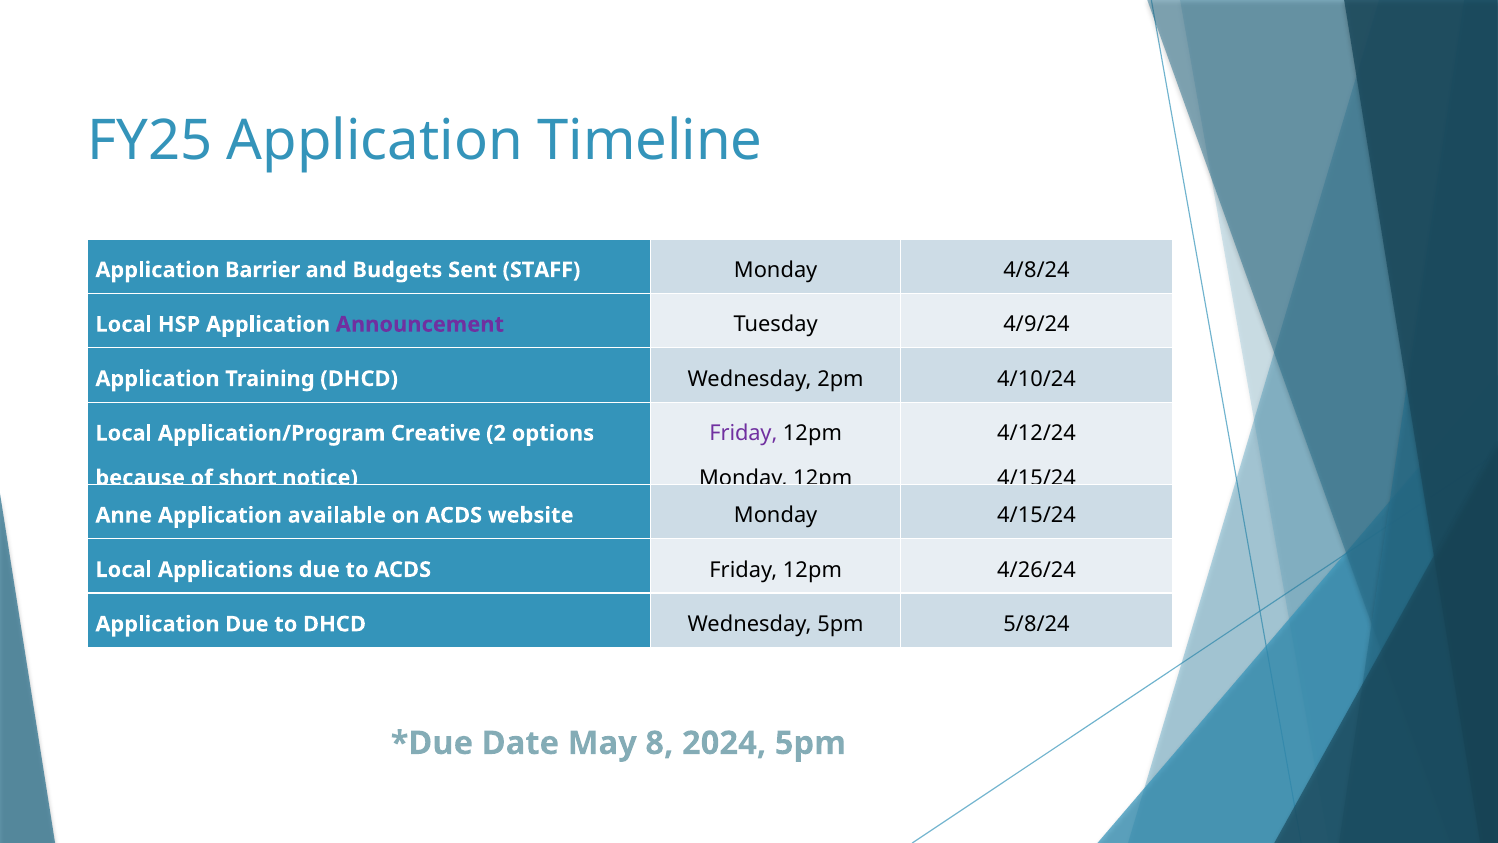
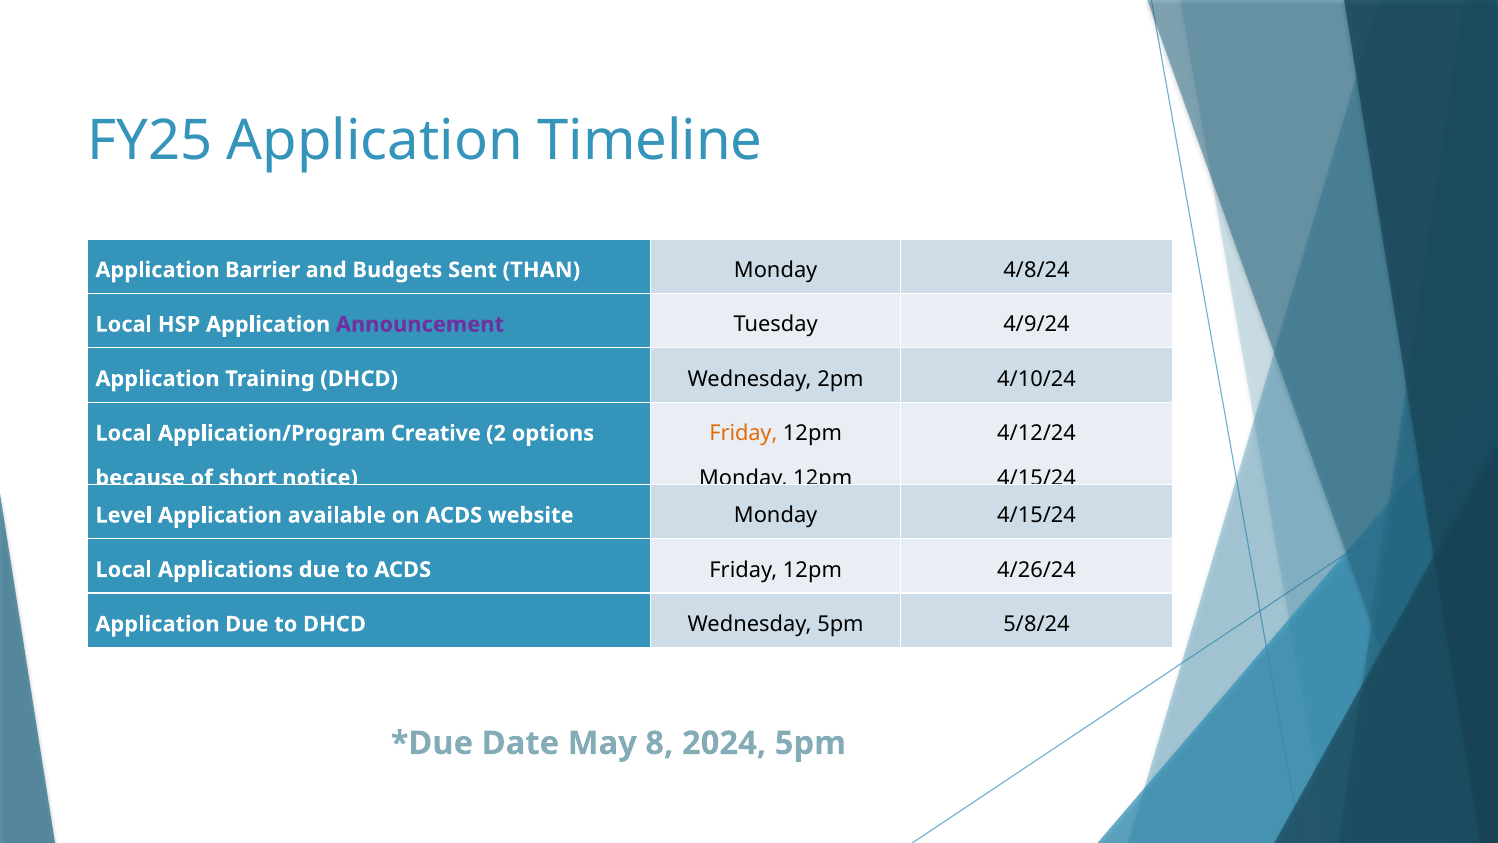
STAFF: STAFF -> THAN (541, 270)
Friday colour: purple -> orange (743, 433)
Anne: Anne -> Level (124, 515)
